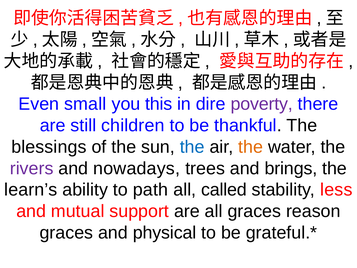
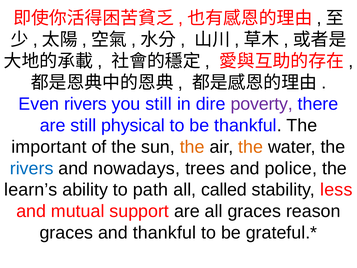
Even small: small -> rivers (85, 104)
you this: this -> still (159, 104)
children: children -> physical (133, 125)
blessings: blessings -> important (49, 147)
the colour: blue -> orange (192, 147)
rivers colour: purple -> blue (32, 168)
brings: brings -> police (291, 168)
and physical: physical -> thankful (164, 232)
